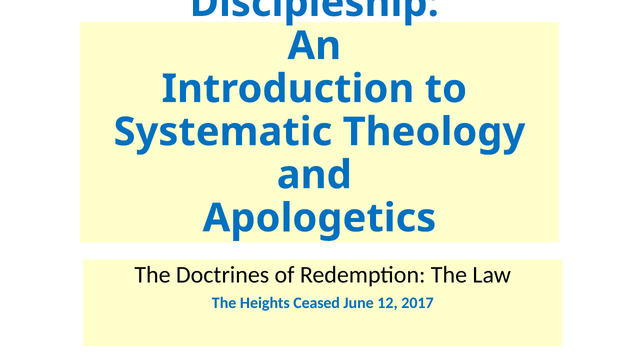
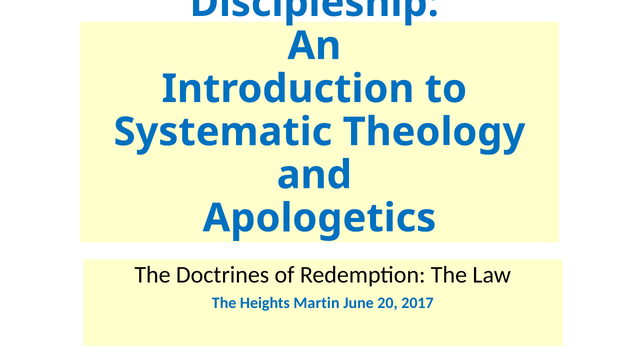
Ceased: Ceased -> Martin (316, 303)
12: 12 -> 20 (388, 303)
